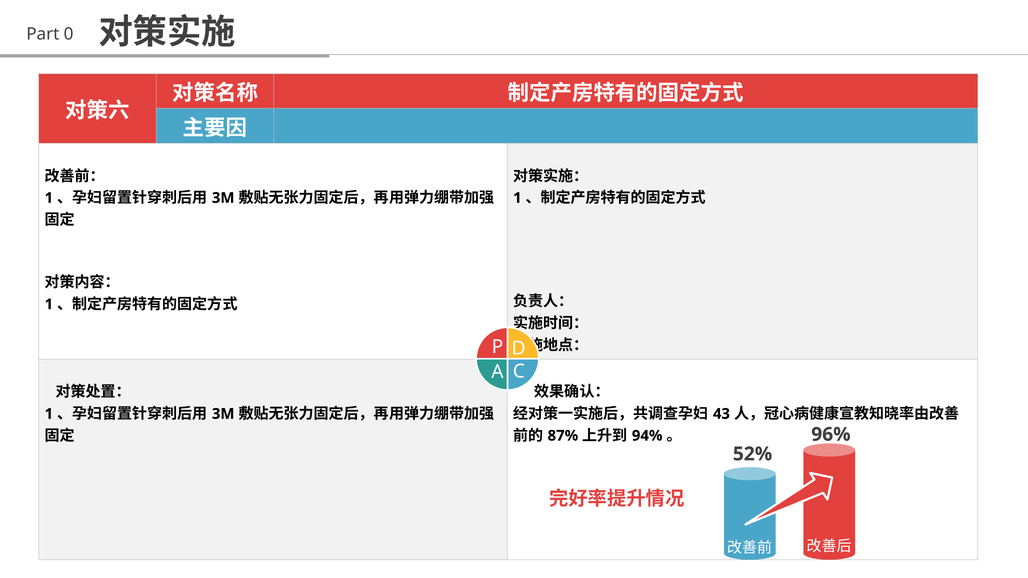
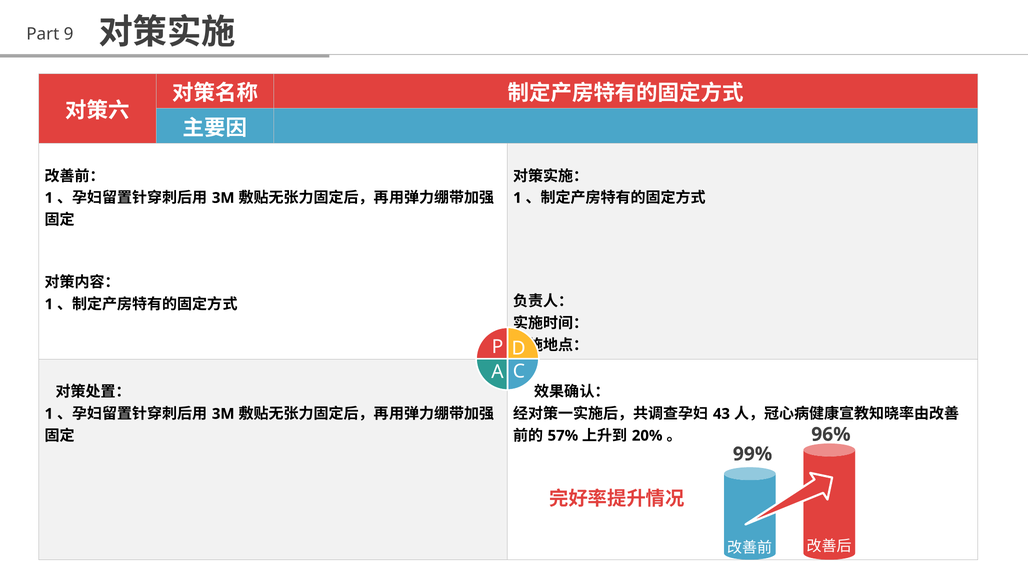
0: 0 -> 9 (69, 34)
87%: 87% -> 57% (563, 436)
94%: 94% -> 20% (647, 436)
52%: 52% -> 99% (753, 454)
